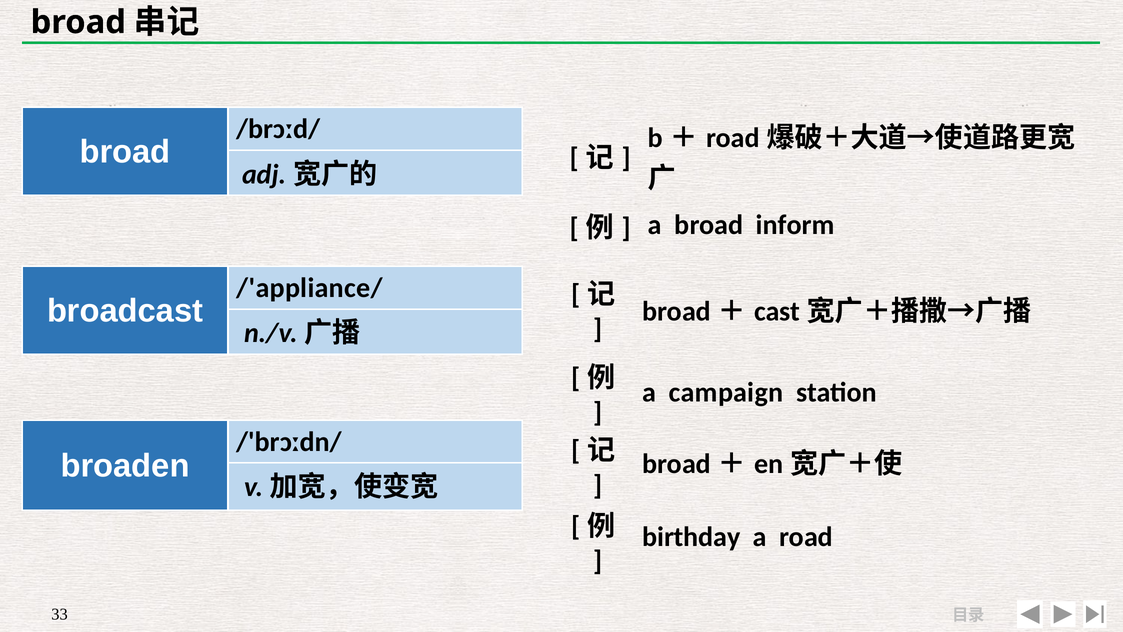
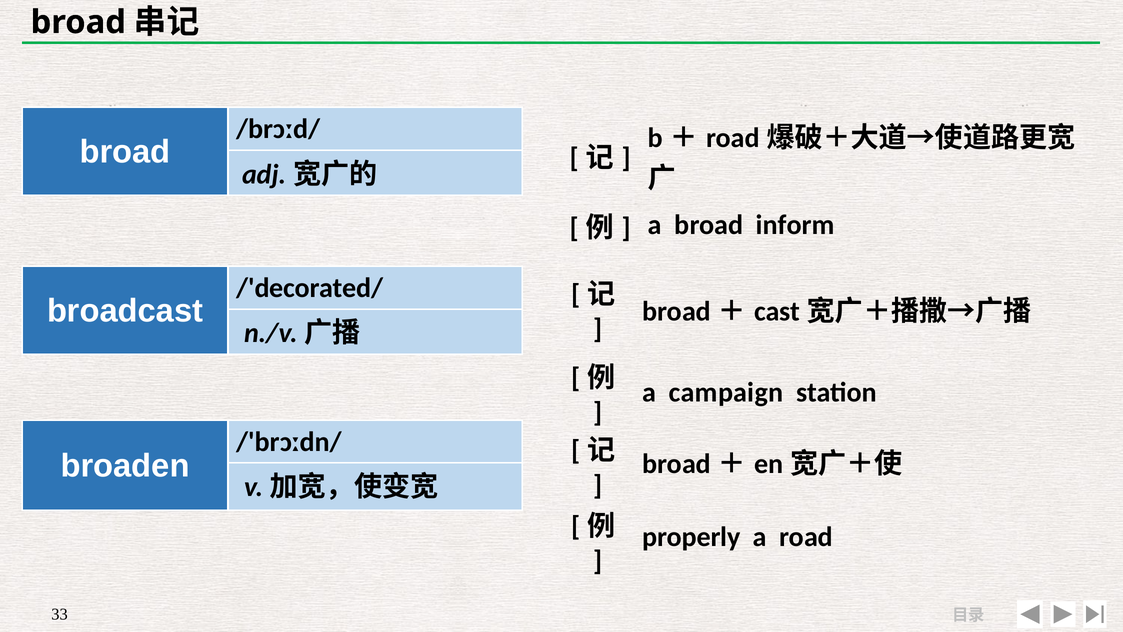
/'appliance/: /'appliance/ -> /'decorated/ (310, 288)
birthday: birthday -> properly (691, 537)
